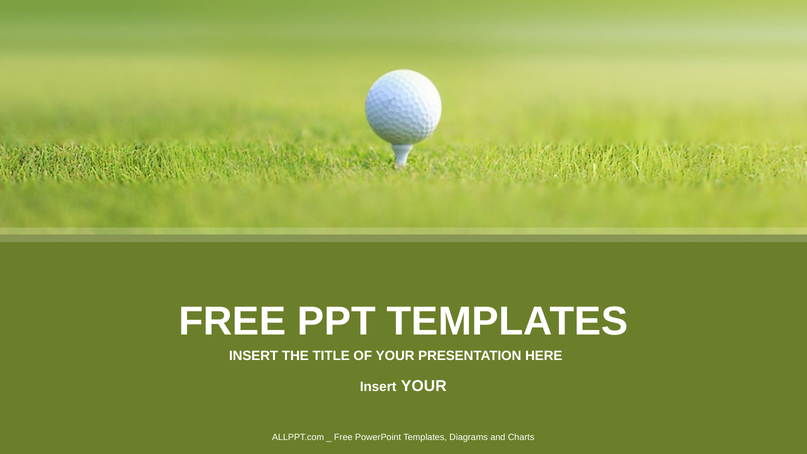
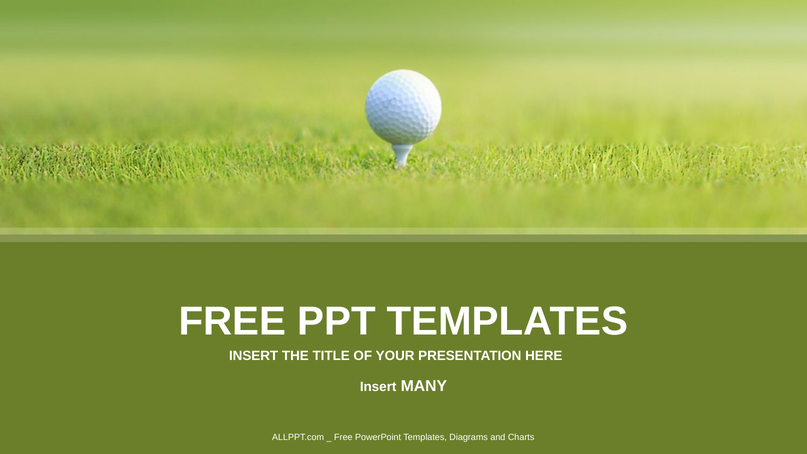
Insert YOUR: YOUR -> MANY (424, 386)
